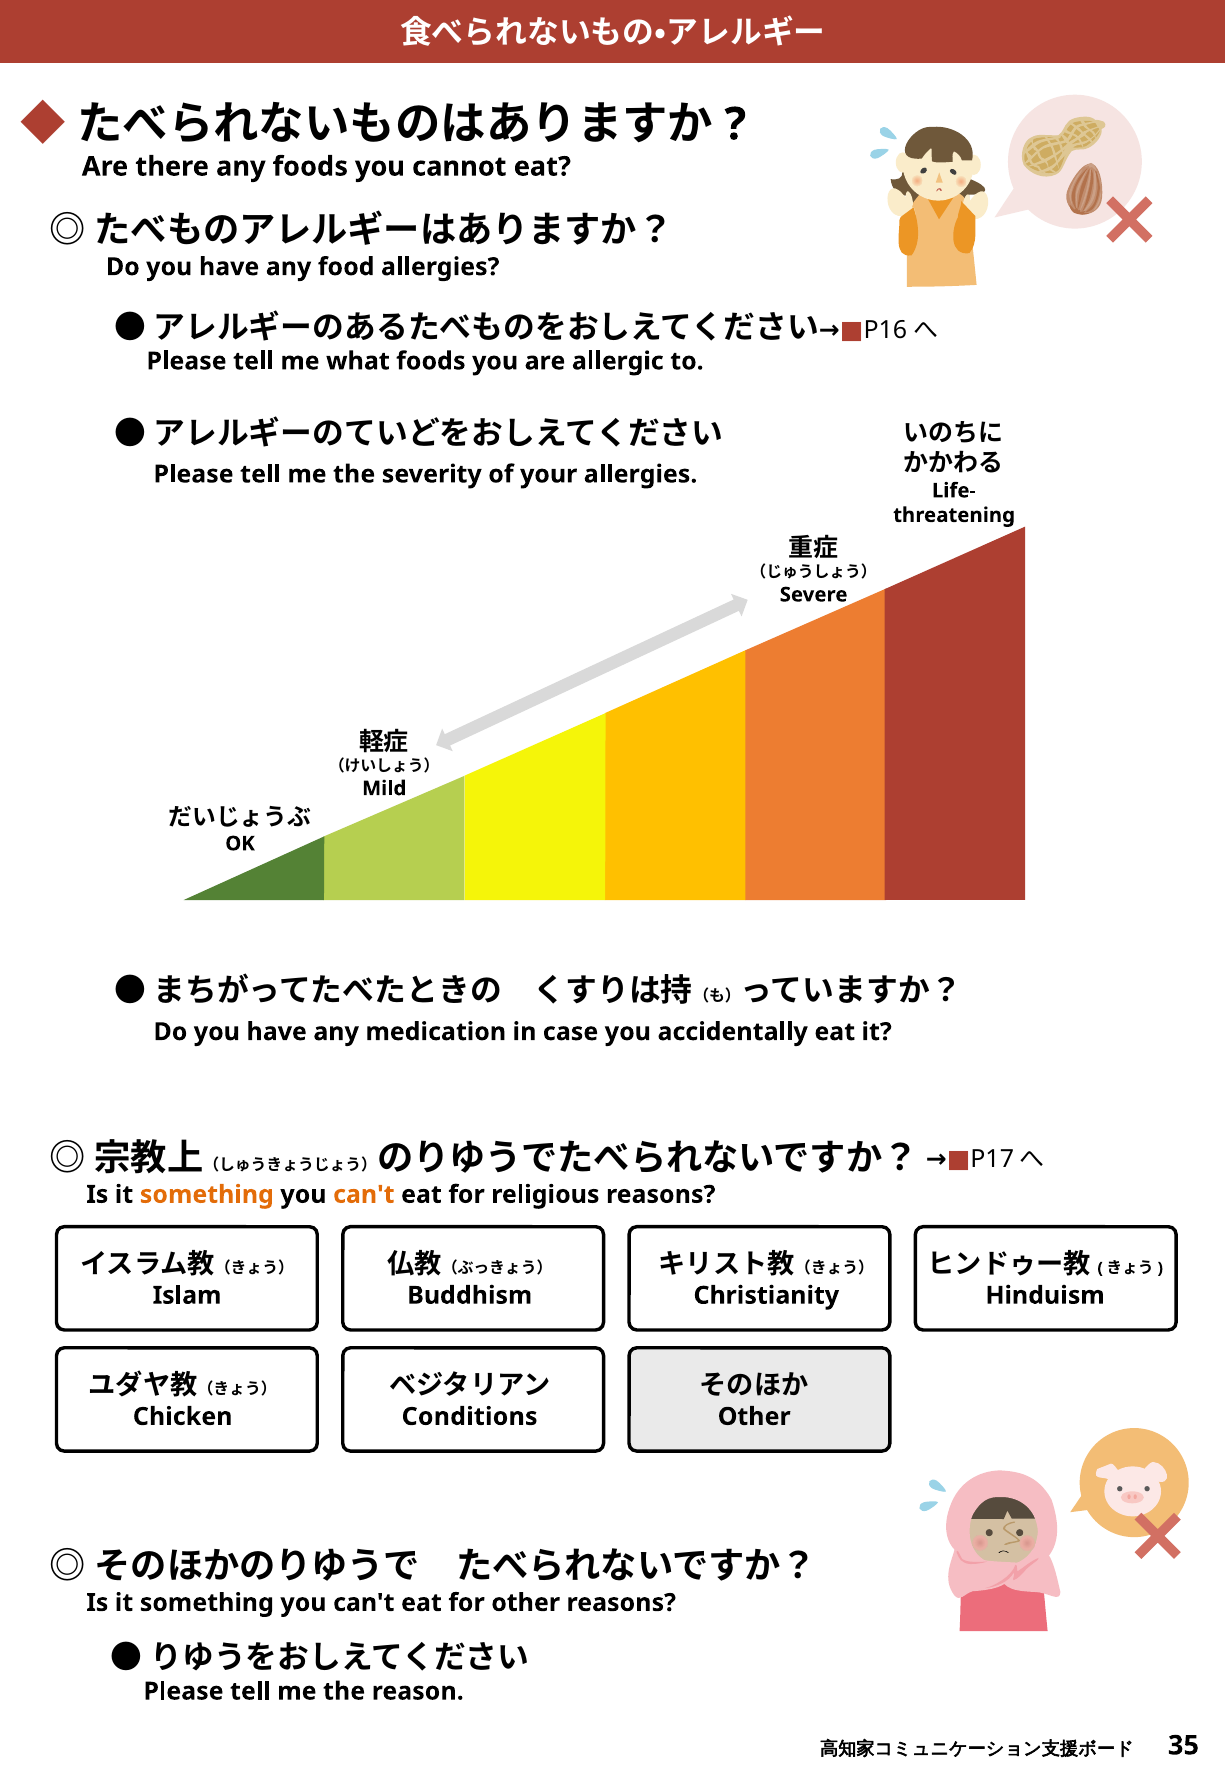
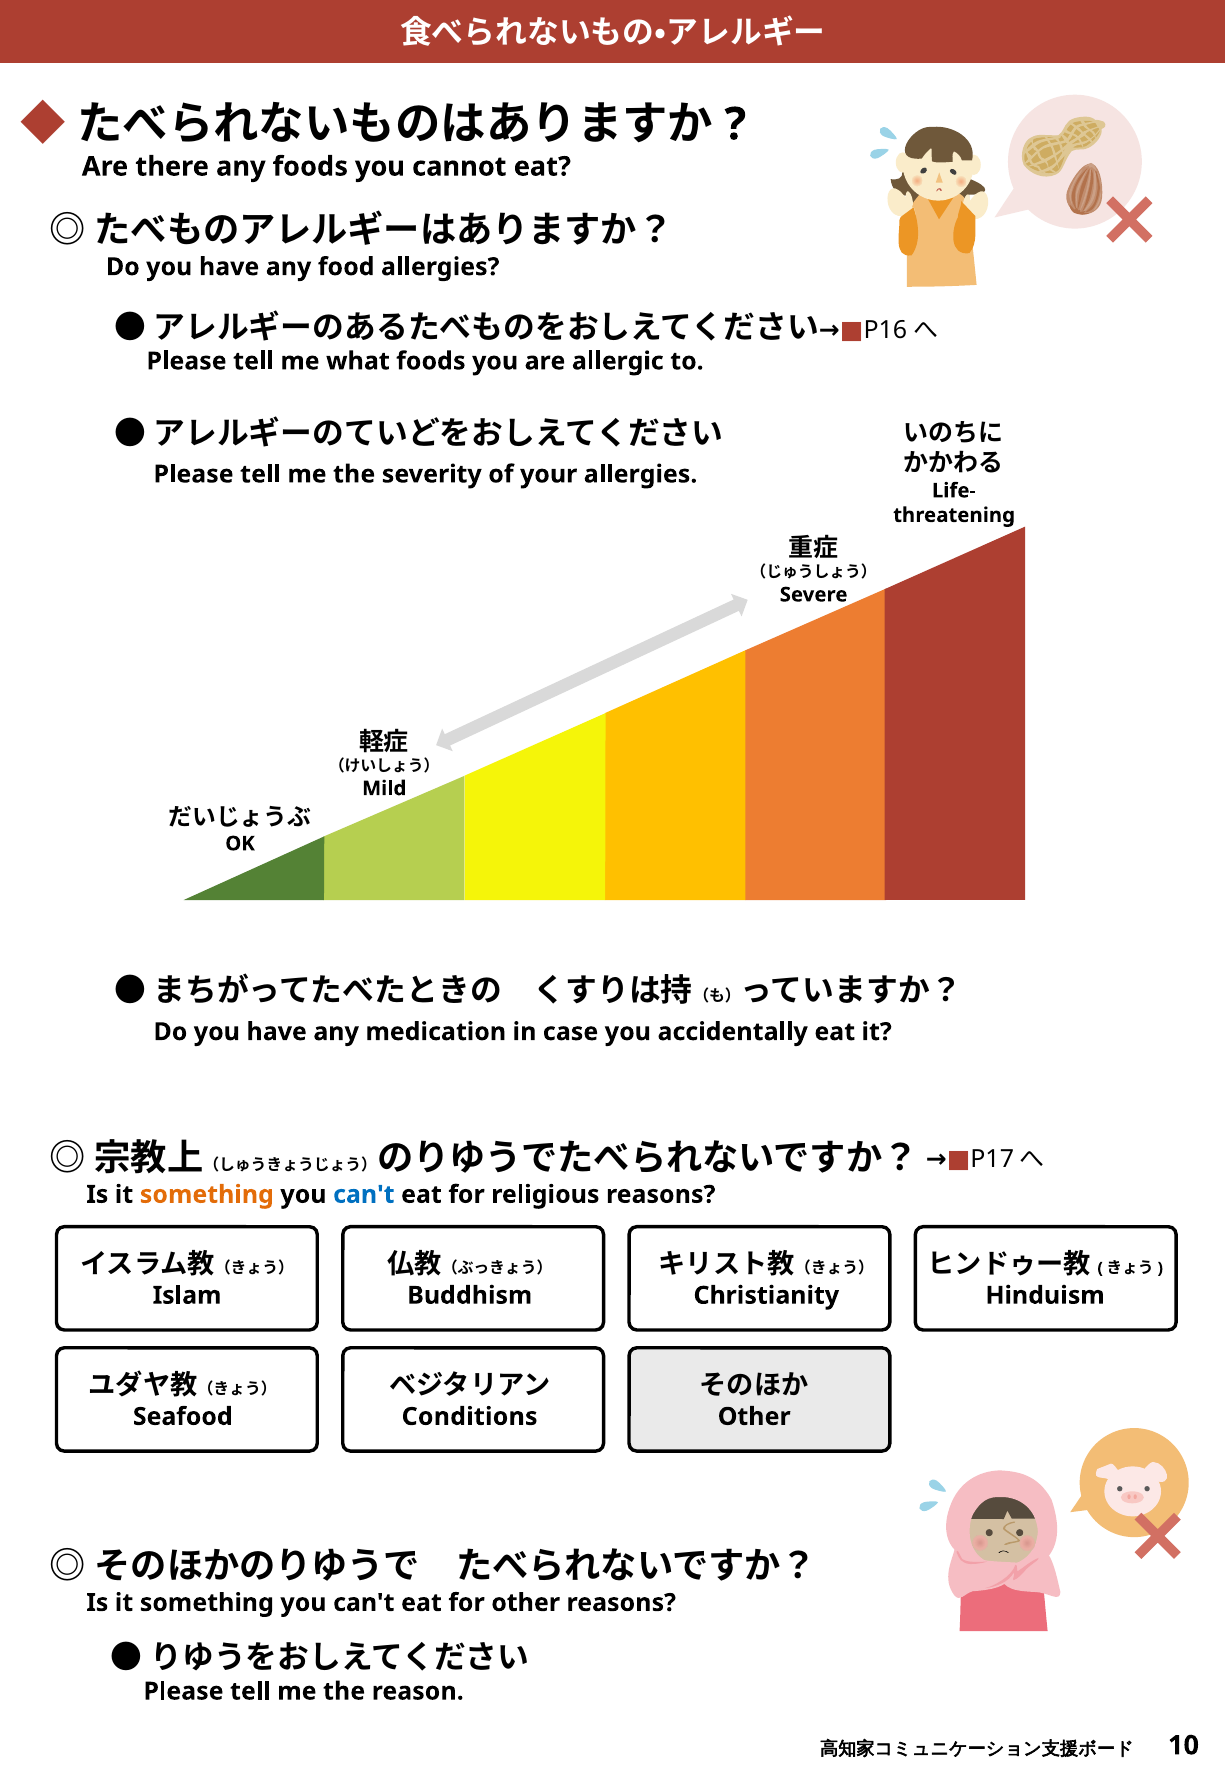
can't colour: orange -> blue (364, 1194)
Chicken: Chicken -> Seafood (183, 1416)
35: 35 -> 10 (1184, 1745)
